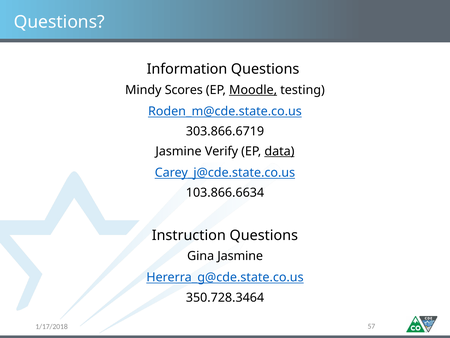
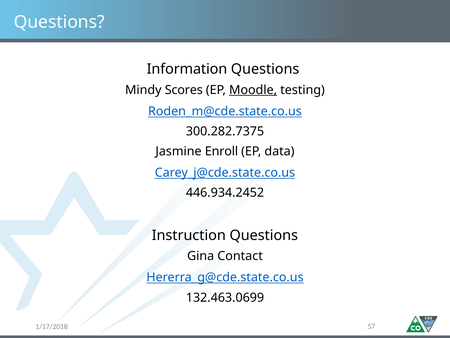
303.866.6719: 303.866.6719 -> 300.282.7375 (225, 131)
Verify: Verify -> Enroll (221, 151)
data underline: present -> none (279, 151)
103.866.6634: 103.866.6634 -> 446.934.2452 (225, 192)
Gina Jasmine: Jasmine -> Contact (240, 256)
350.728.3464: 350.728.3464 -> 132.463.0699 (225, 297)
